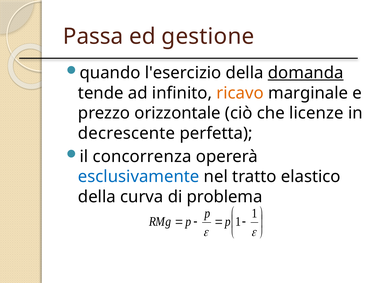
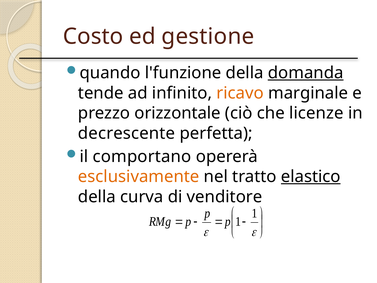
Passa: Passa -> Costo (93, 36)
l'esercizio: l'esercizio -> l'funzione (183, 73)
concorrenza: concorrenza -> comportano (142, 156)
esclusivamente colour: blue -> orange (139, 176)
elastico underline: none -> present (311, 176)
problema: problema -> venditore (225, 197)
